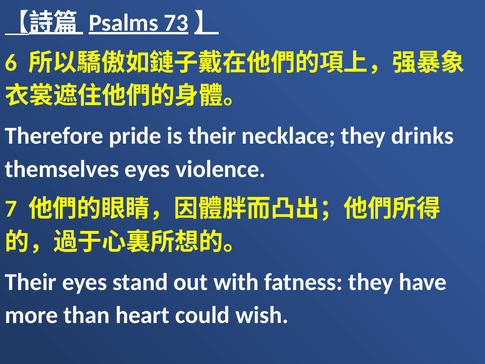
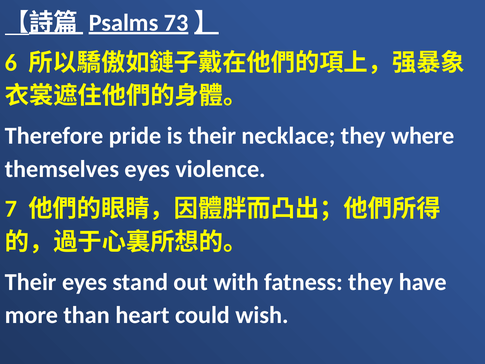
drinks: drinks -> where (423, 136)
